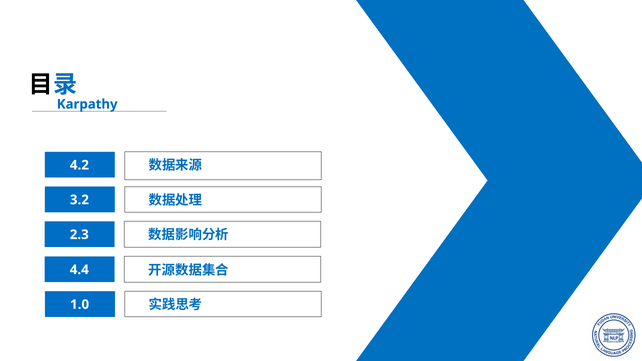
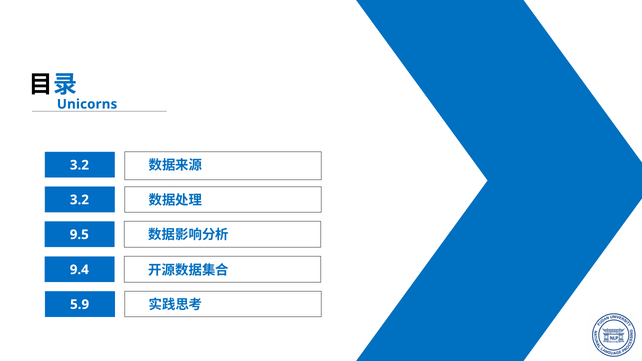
Karpathy: Karpathy -> Unicorns (87, 104)
4.2: 4.2 -> 3.2 (79, 165)
2.3: 2.3 -> 9.5 (79, 235)
4.4: 4.4 -> 9.4 (79, 270)
1.0: 1.0 -> 5.9 (80, 305)
